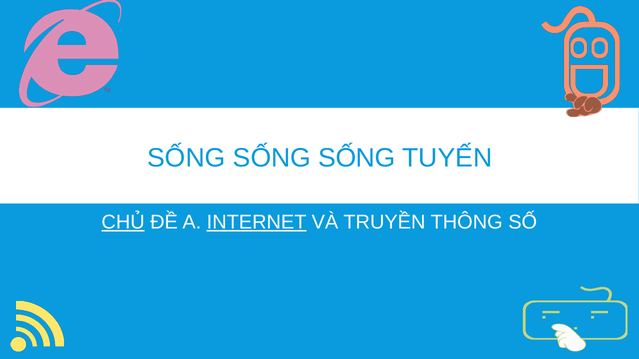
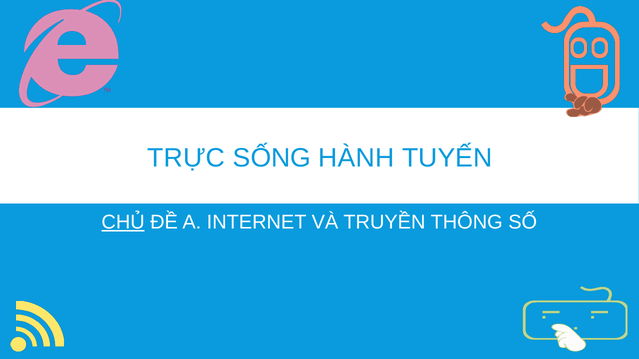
SỐNG: SỐNG -> TRỰC (186, 158)
SỐNG: SỐNG -> HÀNH (357, 158)
INTERNET underline: present -> none (257, 223)
